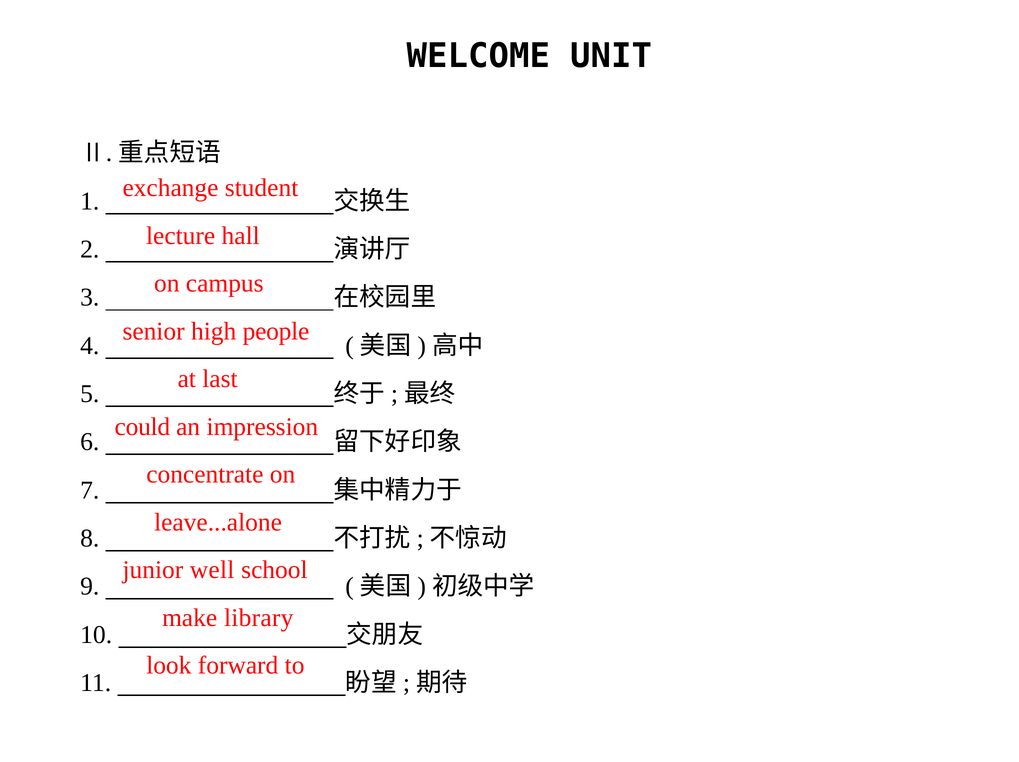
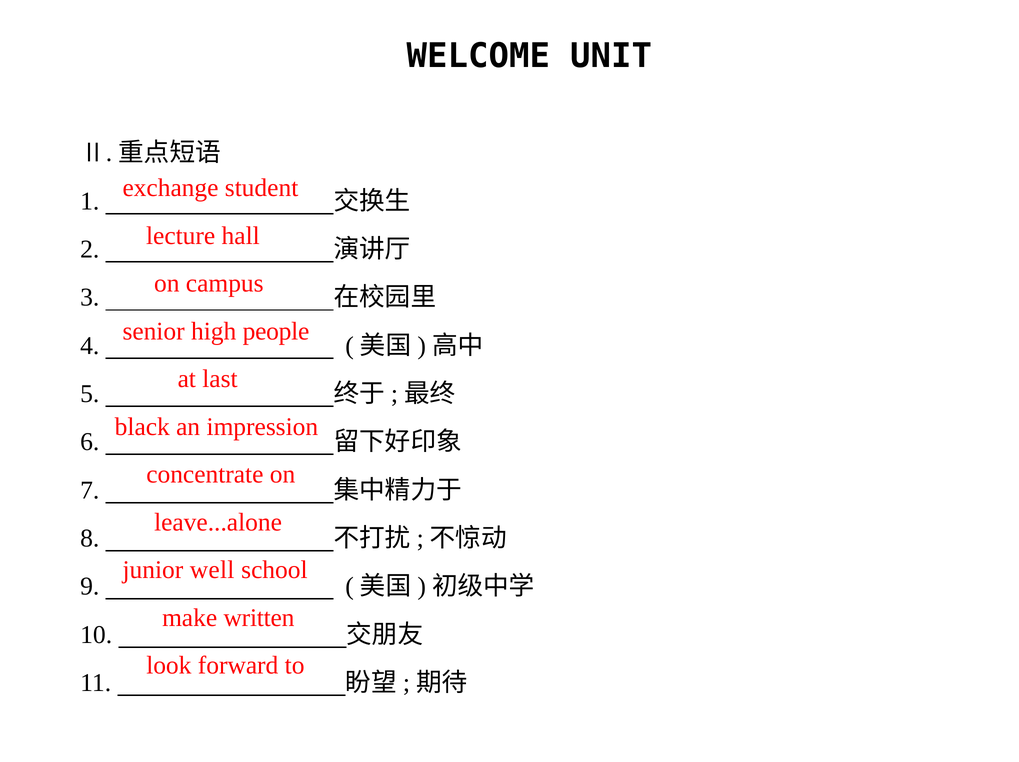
could: could -> black (142, 427)
library: library -> written (259, 618)
